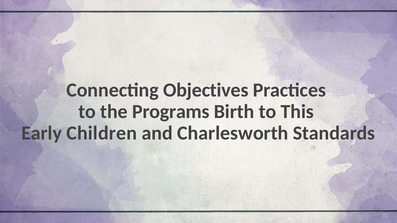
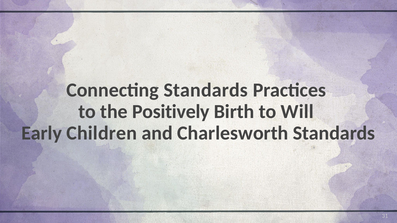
Connecting Objectives: Objectives -> Standards (206, 90)
Programs: Programs -> Positively (171, 112)
This: This -> Will (297, 112)
